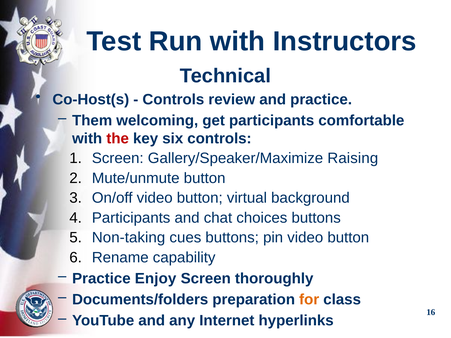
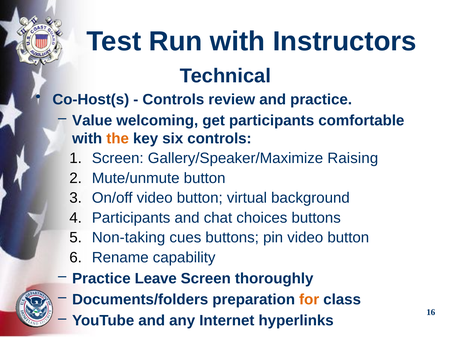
Them: Them -> Value (92, 121)
the colour: red -> orange (118, 139)
Enjoy: Enjoy -> Leave (156, 279)
